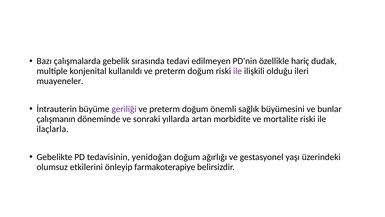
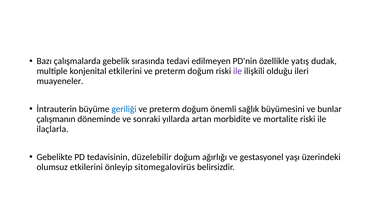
hariç: hariç -> yatış (300, 61)
konjenital kullanıldı: kullanıldı -> etkilerini (125, 71)
geriliği colour: purple -> blue (124, 109)
yenidoğan: yenidoğan -> düzelebilir (152, 157)
farmakoterapiye: farmakoterapiye -> sitomegalovirüs (165, 167)
